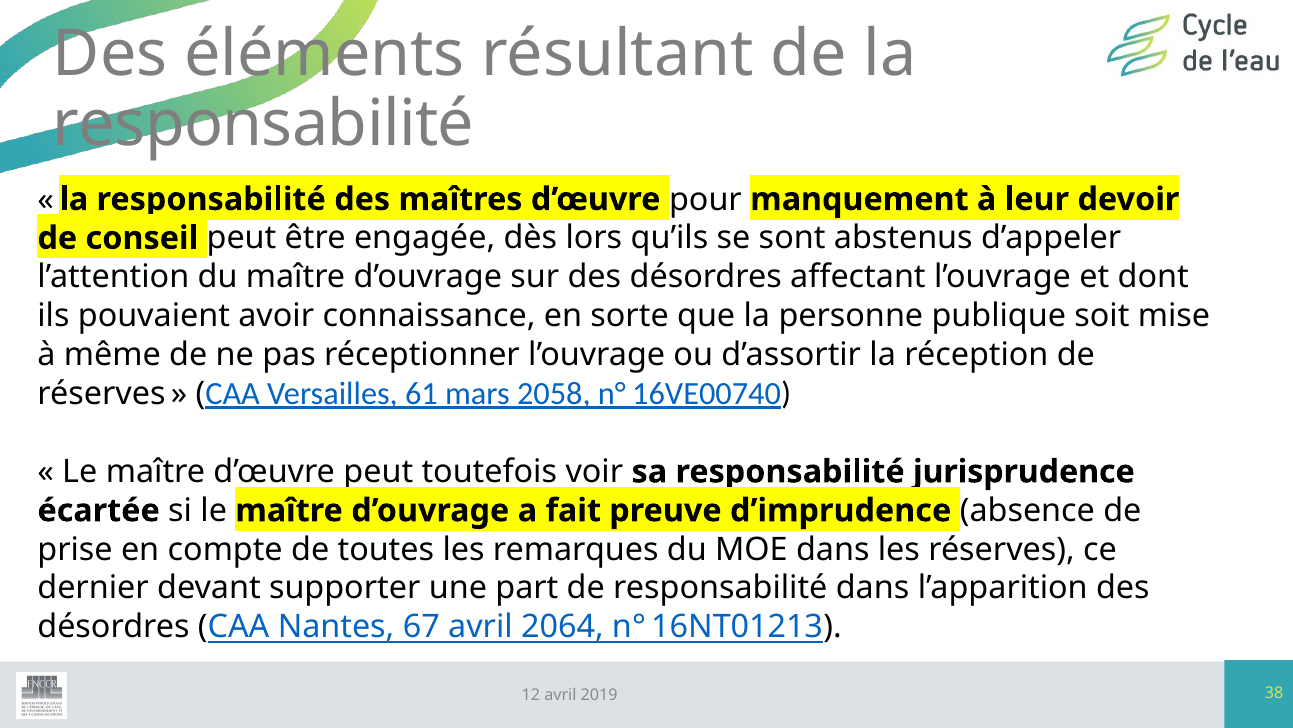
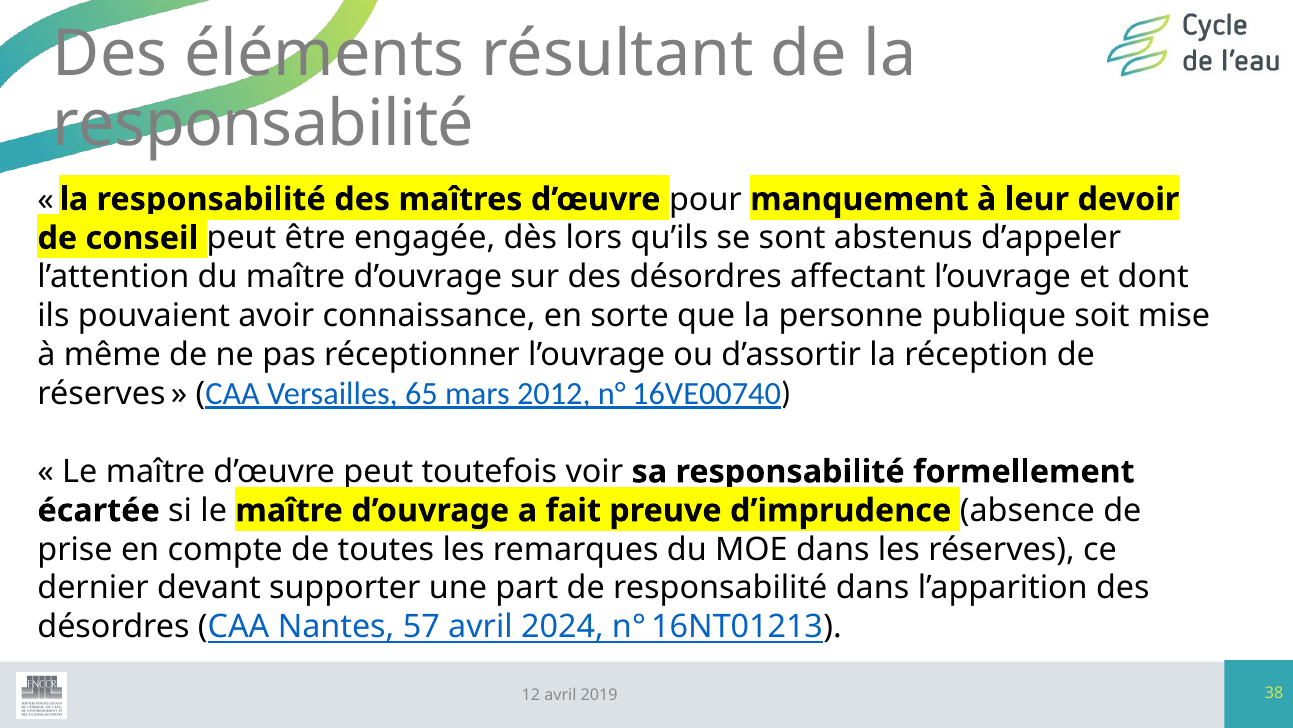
61: 61 -> 65 (421, 393)
2058: 2058 -> 2012 (554, 393)
jurisprudence: jurisprudence -> formellement (1024, 471)
67: 67 -> 57 (421, 626)
2064: 2064 -> 2024 (562, 626)
